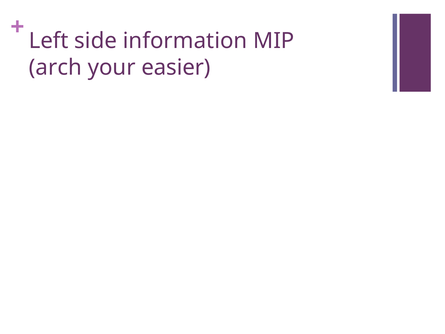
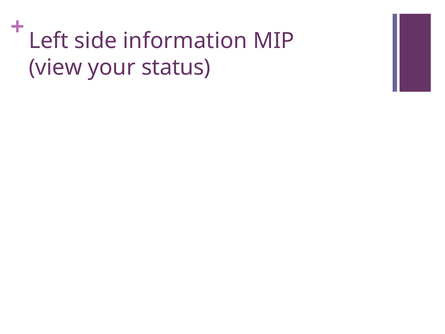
arch: arch -> view (55, 67)
easier: easier -> status (176, 67)
